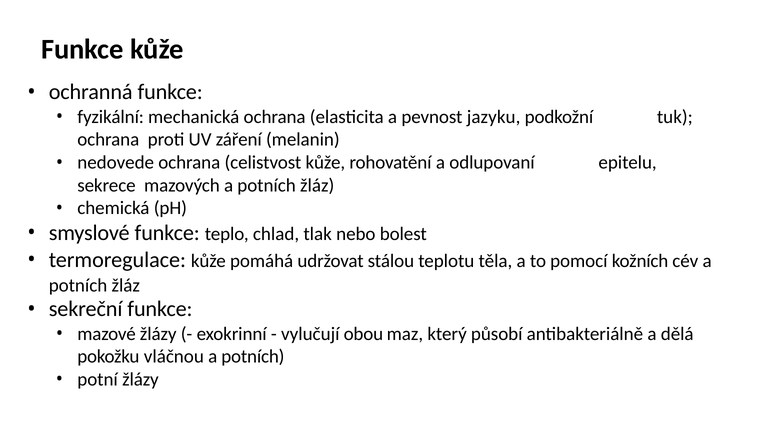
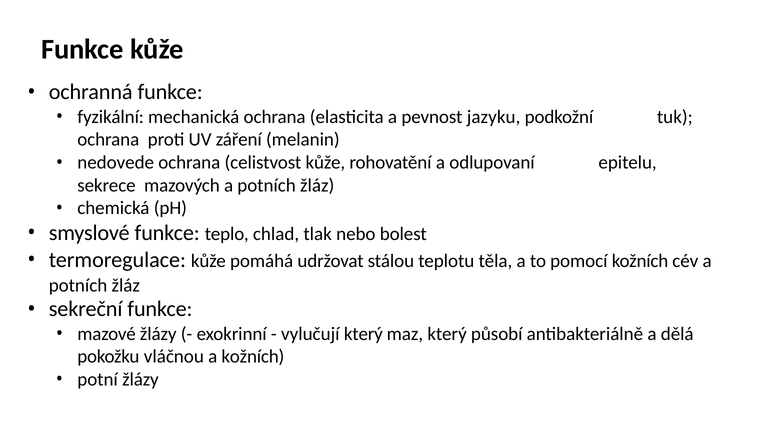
vylučují obou: obou -> který (363, 334)
vláčnou a potních: potních -> kožních (253, 357)
